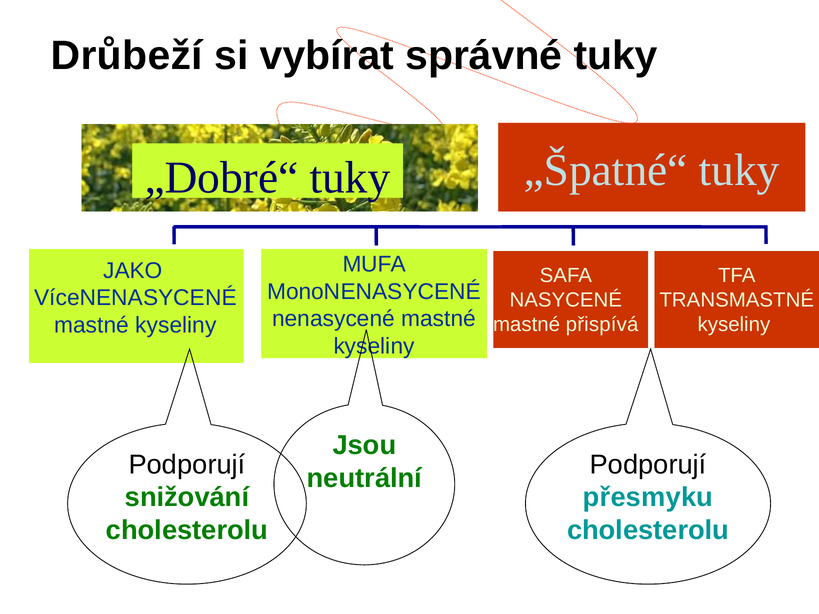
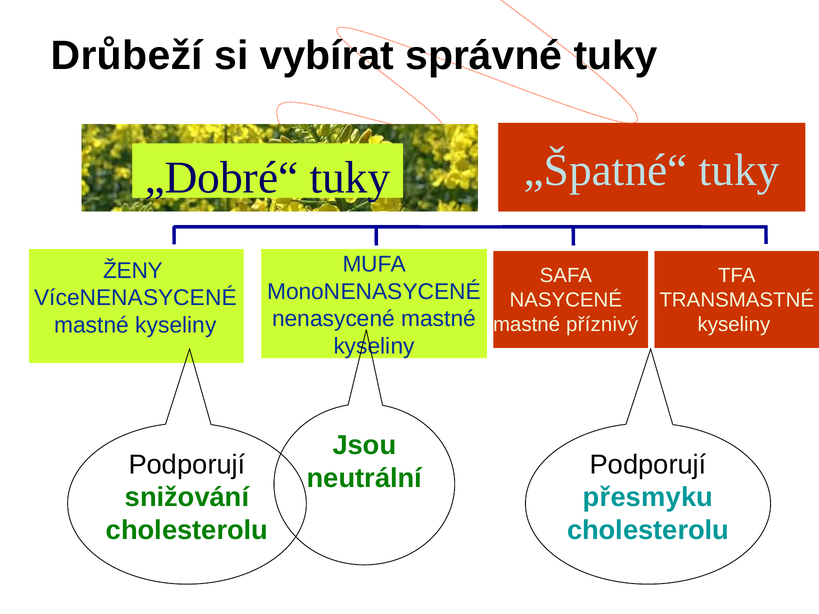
JAKO: JAKO -> ŽENY (133, 271)
přispívá: přispívá -> příznivý (602, 325)
